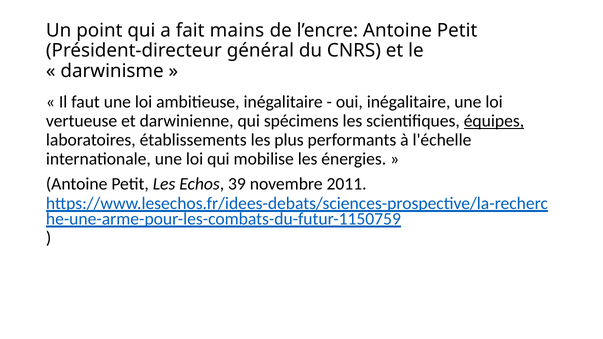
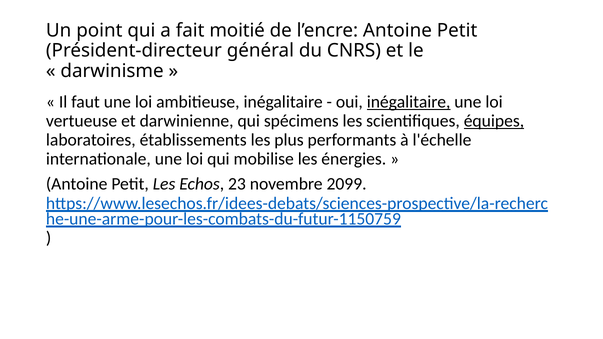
mains: mains -> moitié (237, 30)
inégalitaire underline: none -> present (409, 102)
39: 39 -> 23 (237, 184)
2011: 2011 -> 2099 (347, 184)
